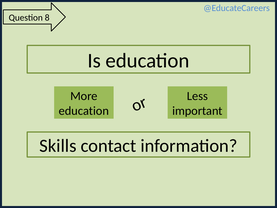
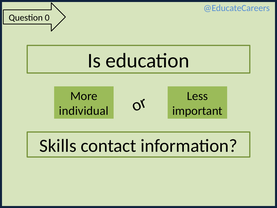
8: 8 -> 0 (47, 18)
education: education -> individual (84, 111)
